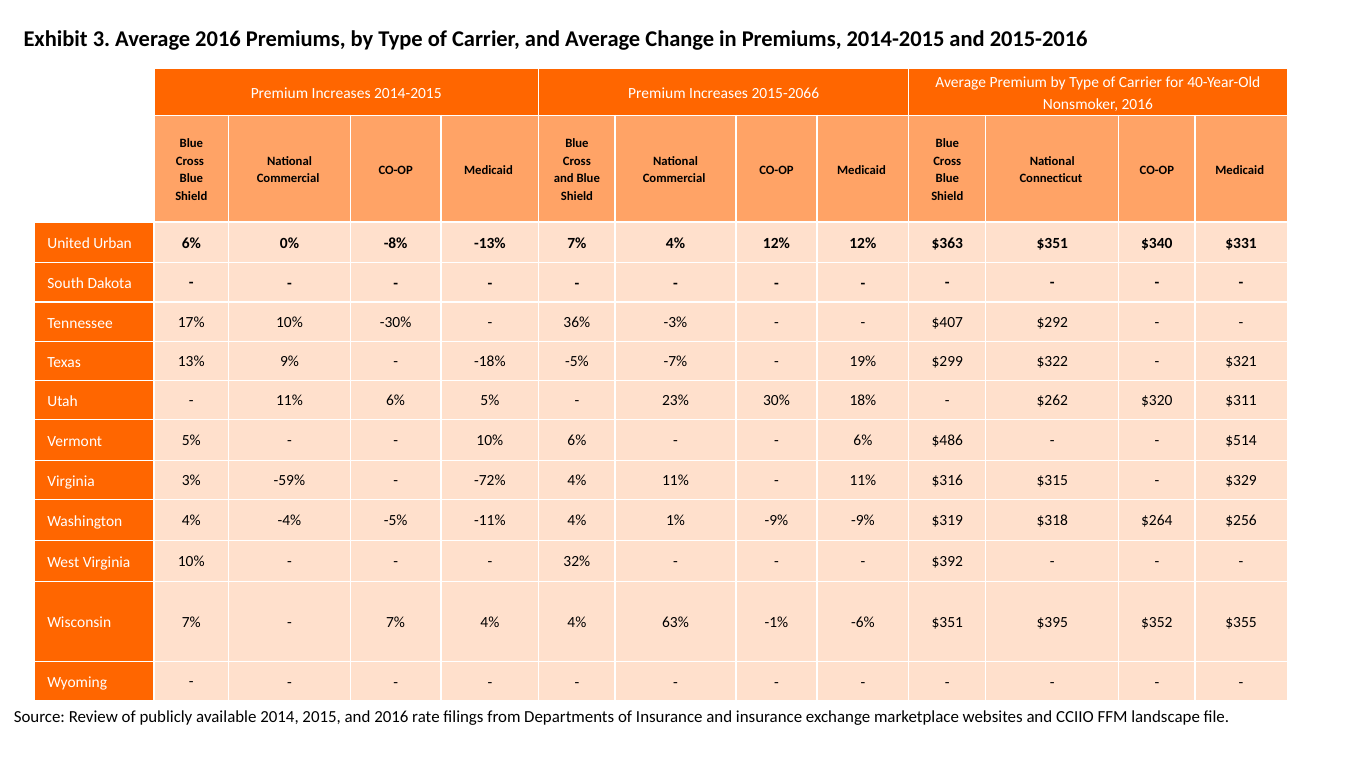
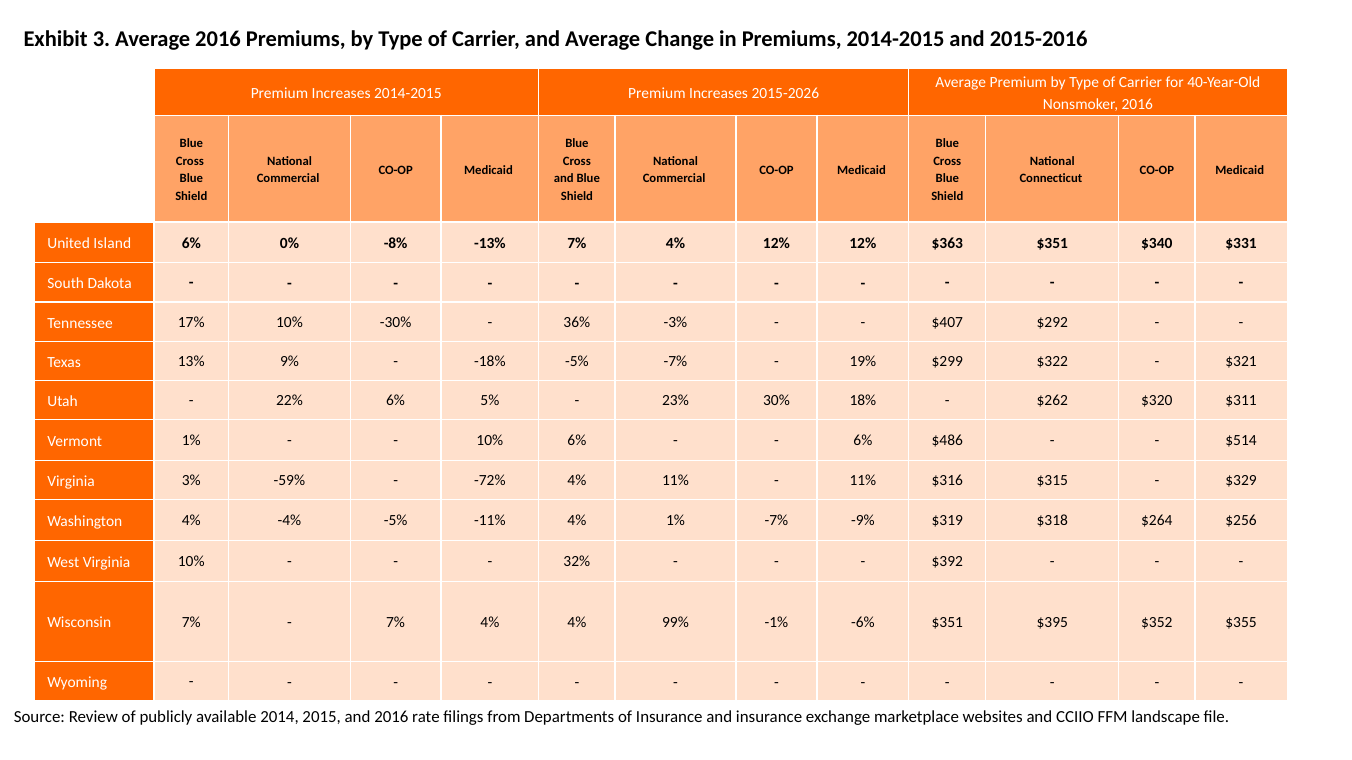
2015-2066: 2015-2066 -> 2015-2026 (785, 94)
Urban: Urban -> Island (112, 244)
11%: 11% -> 22% (289, 401)
Vermont 5%: 5% -> 1% (191, 441)
1% -9%: -9% -> -7% (776, 521)
63%: 63% -> 99% (675, 622)
